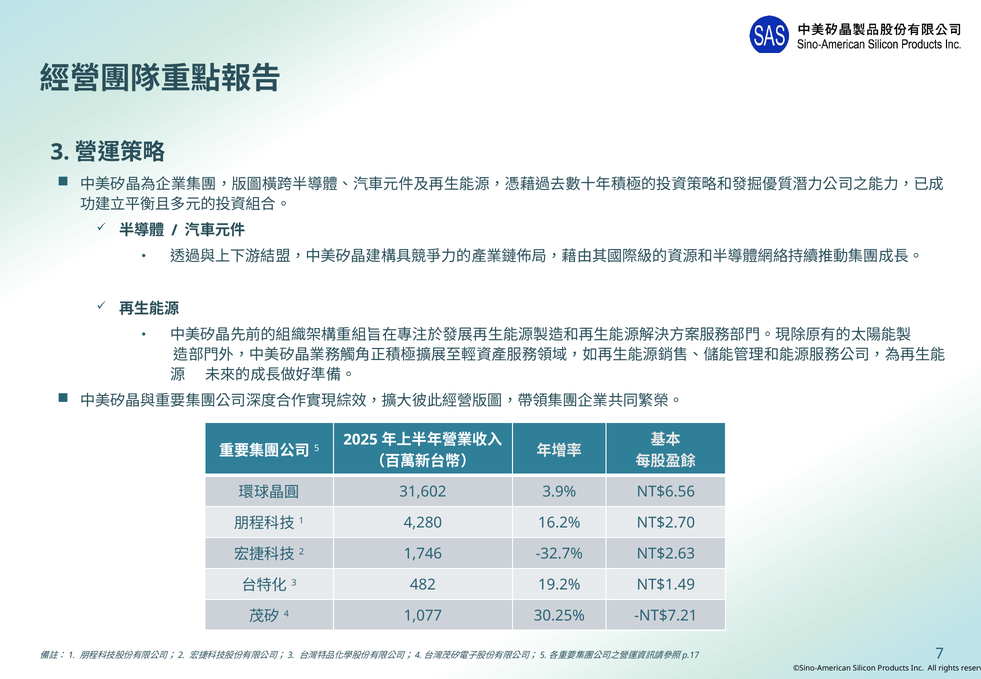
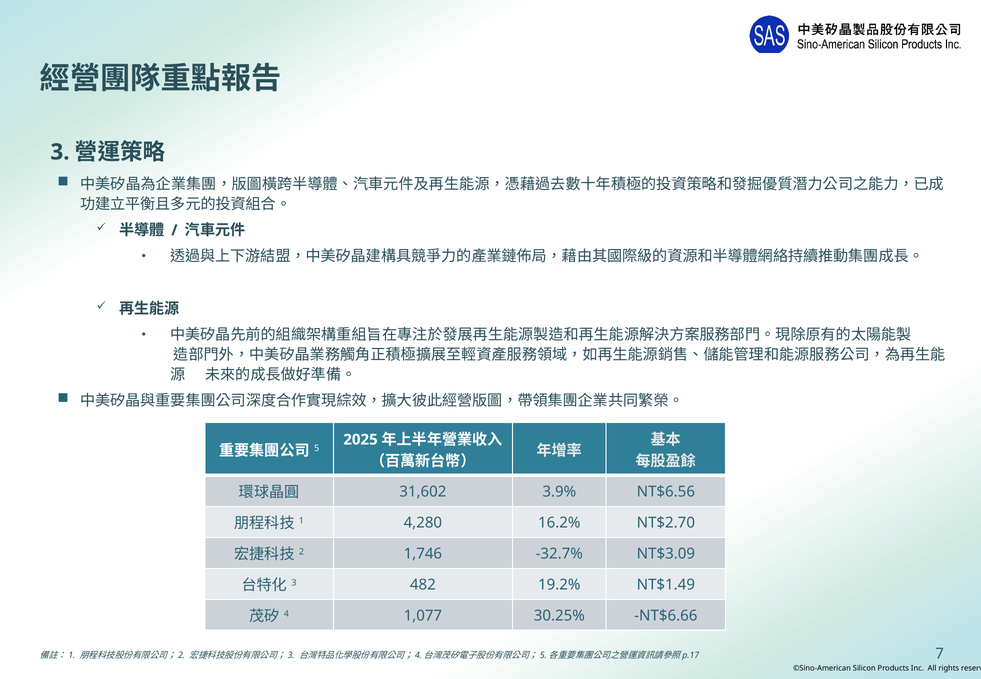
NT$2.63: NT$2.63 -> NT$3.09 (666, 554)
NT$7.21: NT$7.21 -> NT$6.66 (666, 616)
